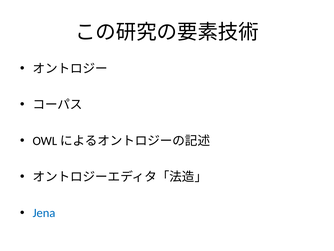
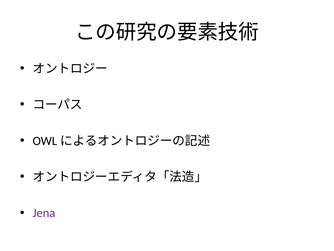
Jena colour: blue -> purple (44, 213)
